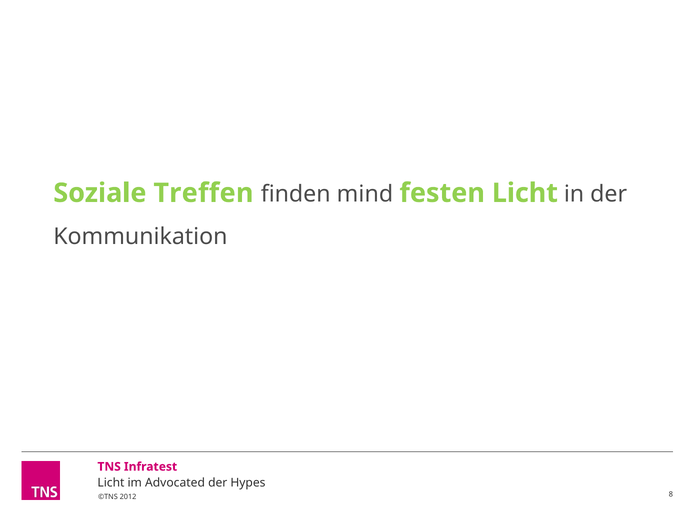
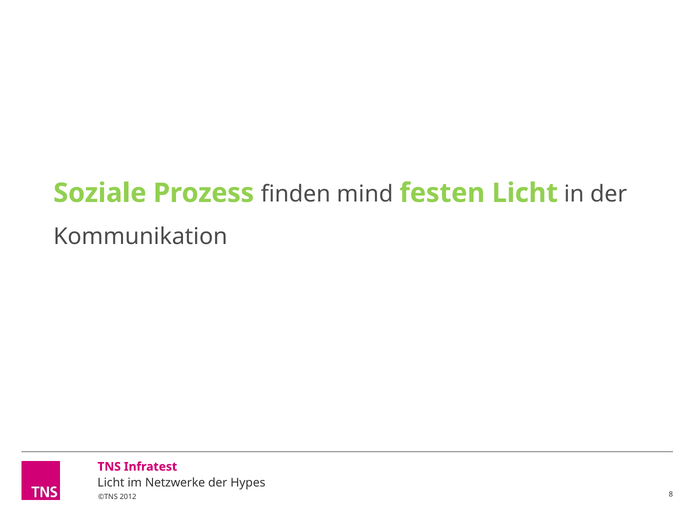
Treffen: Treffen -> Prozess (204, 193)
Advocated: Advocated -> Netzwerke (175, 483)
